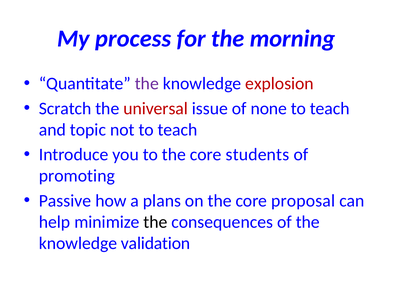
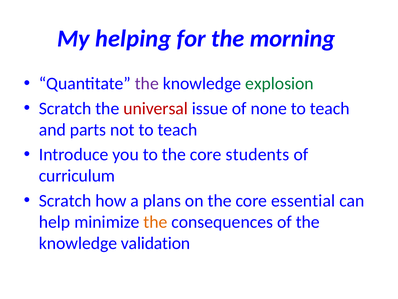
process: process -> helping (133, 39)
explosion colour: red -> green (280, 84)
topic: topic -> parts (88, 130)
promoting: promoting -> curriculum (77, 176)
Passive: Passive -> Scratch (65, 200)
proposal: proposal -> essential (303, 200)
the colour: black -> orange (155, 222)
